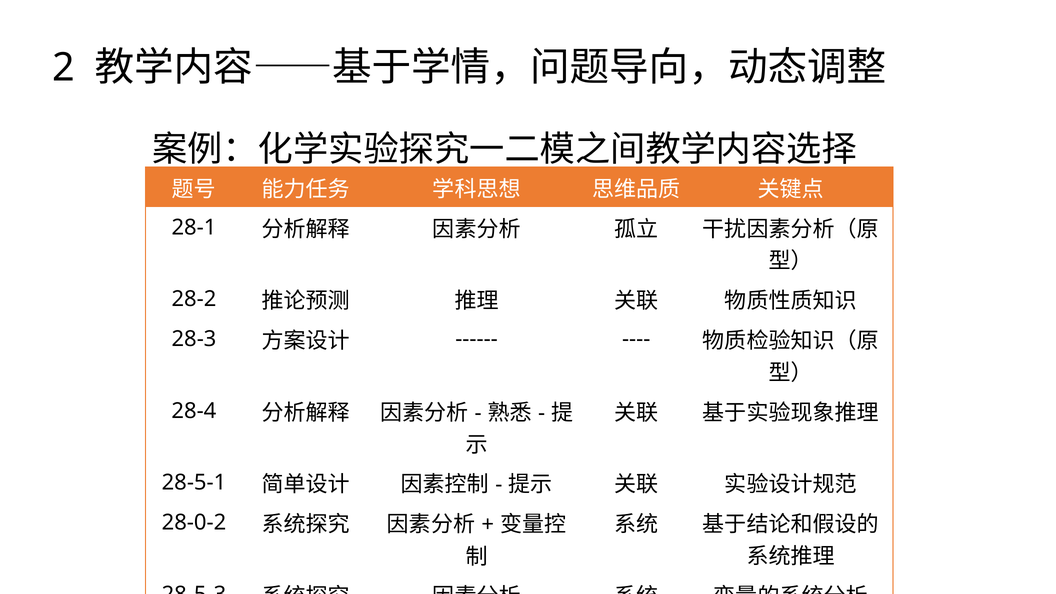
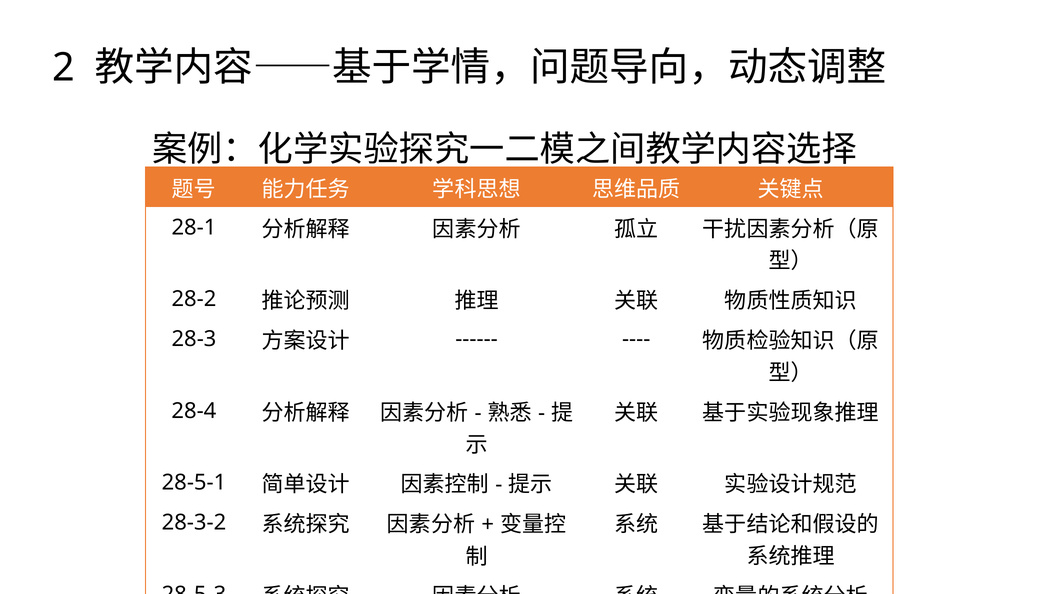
28-0-2: 28-0-2 -> 28-3-2 (194, 523)
